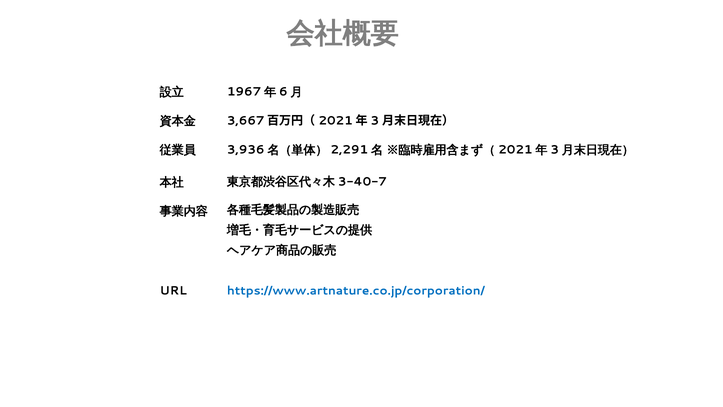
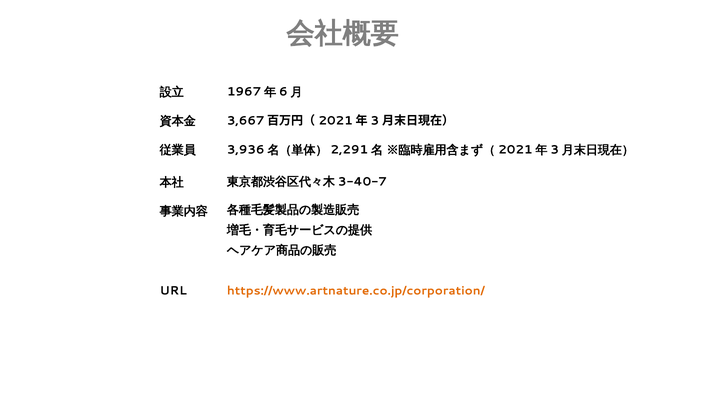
https://www.artnature.co.jp/corporation/ colour: blue -> orange (356, 291)
